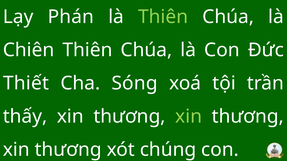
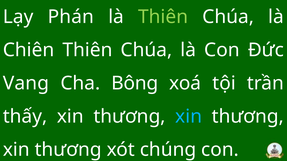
Thiết: Thiết -> Vang (26, 83)
Sóng: Sóng -> Bông (135, 83)
xin colour: light green -> light blue (189, 117)
